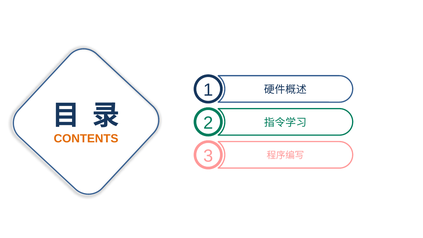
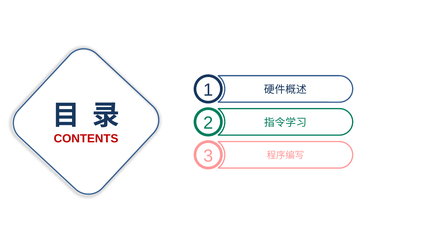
CONTENTS colour: orange -> red (86, 139)
